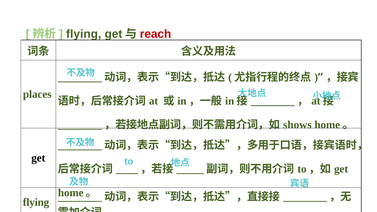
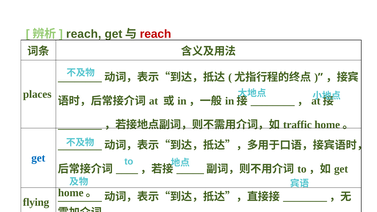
flying: flying -> reach (84, 34)
shows: shows -> traffic (297, 125)
get colour: black -> blue (38, 158)
